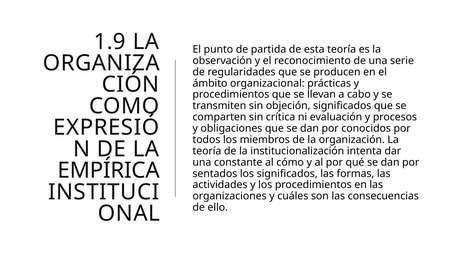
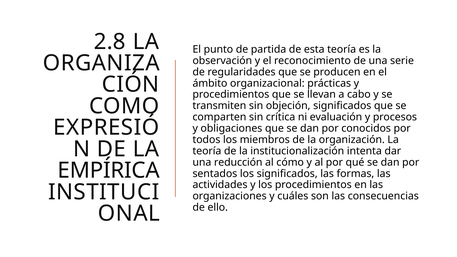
1.9: 1.9 -> 2.8 (110, 42)
constante: constante -> reducción (238, 162)
